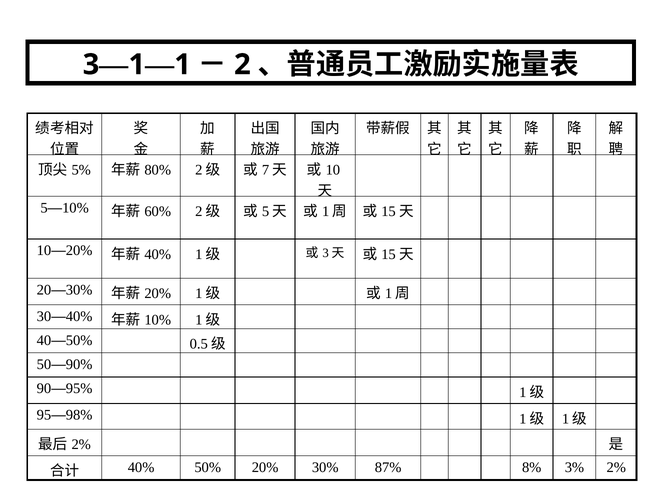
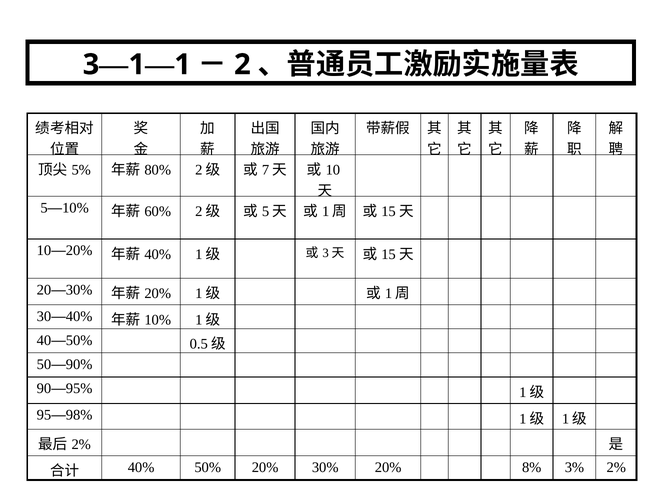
30% 87%: 87% -> 20% (388, 467)
